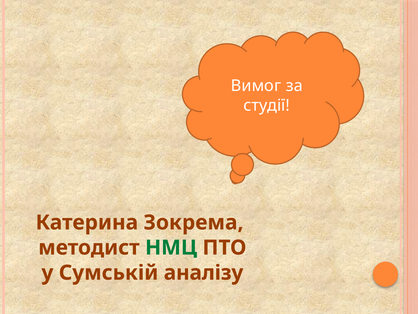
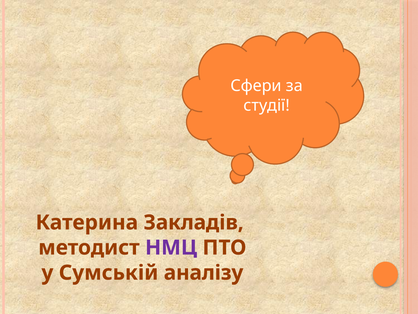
Вимог: Вимог -> Сфери (256, 86)
Зокрема: Зокрема -> Закладів (194, 222)
НМЦ colour: green -> purple (171, 247)
